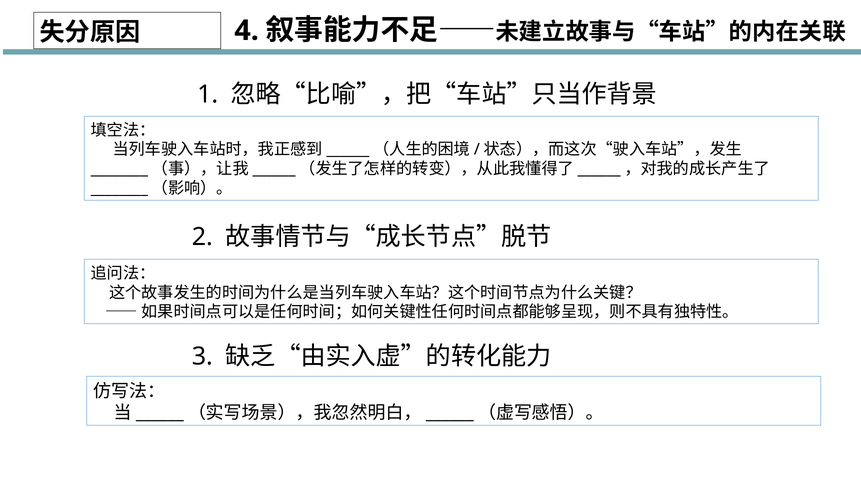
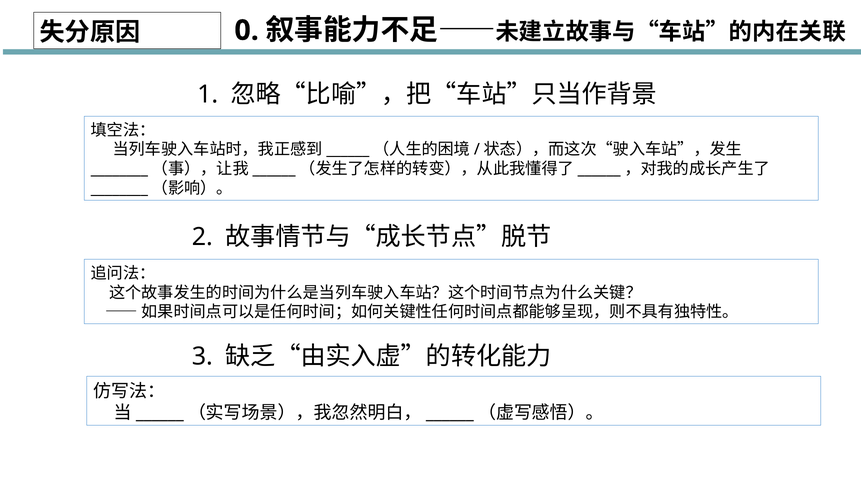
4: 4 -> 0 (247, 30)
